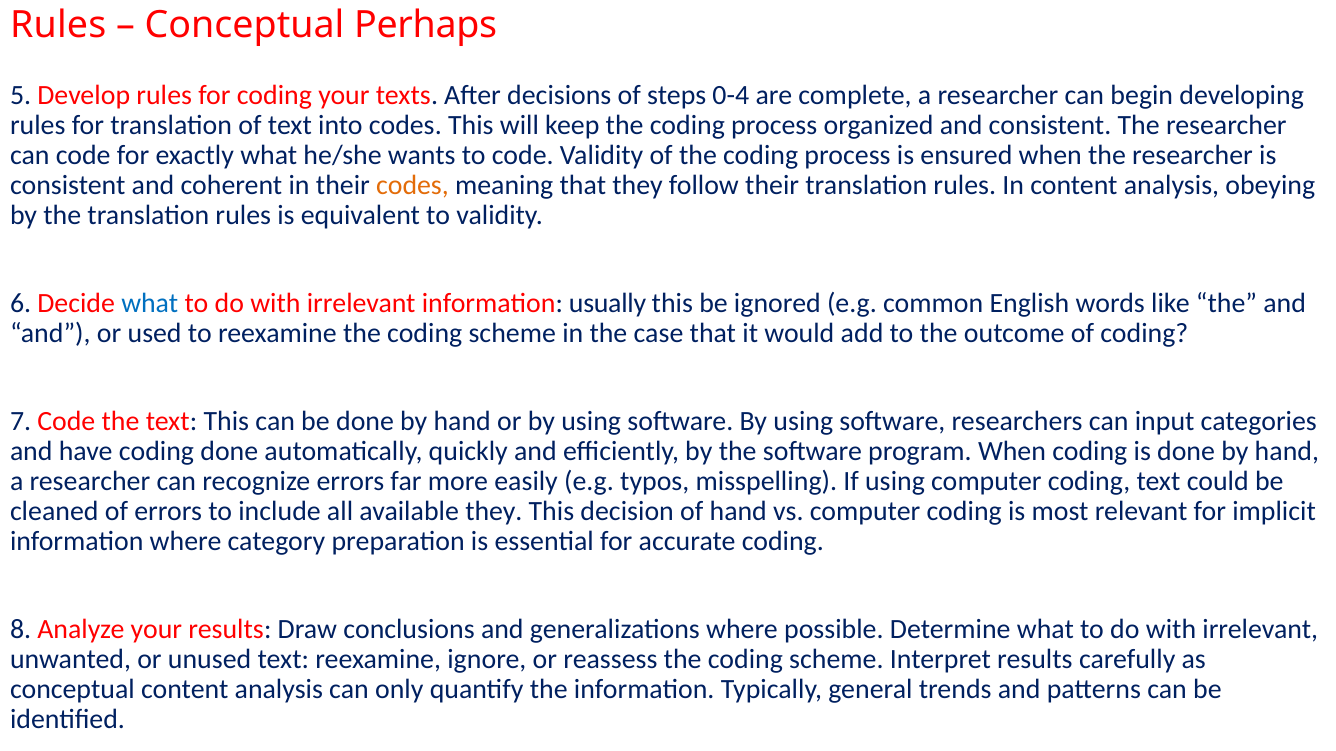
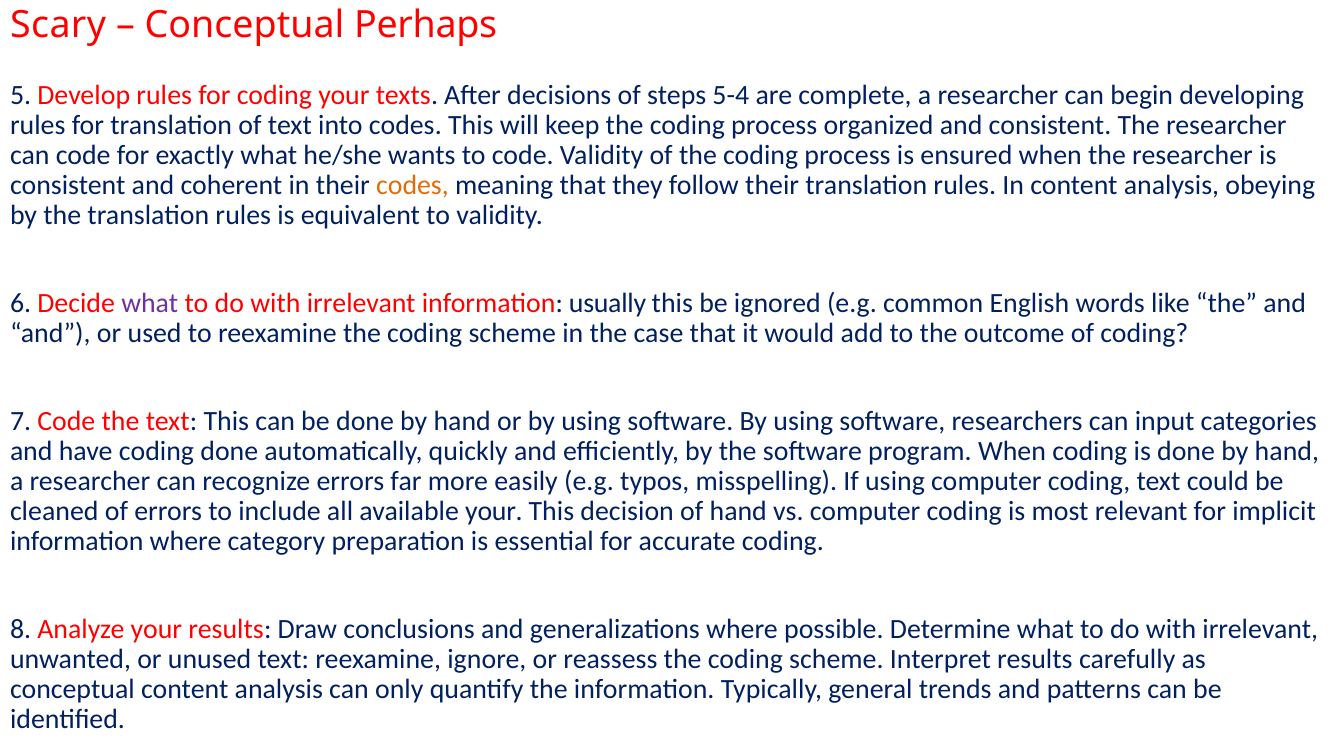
Rules: Rules -> Scary (58, 25)
0-4: 0-4 -> 5-4 (731, 95)
what colour: blue -> purple (150, 303)
available they: they -> your (494, 511)
